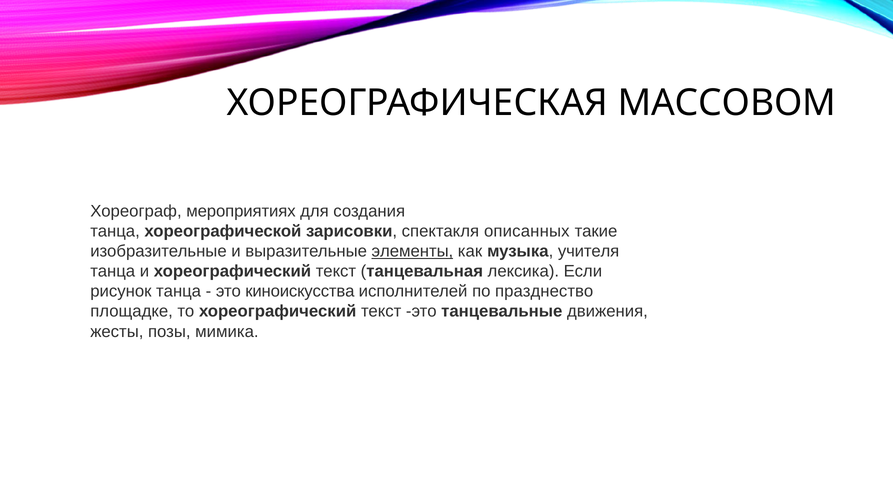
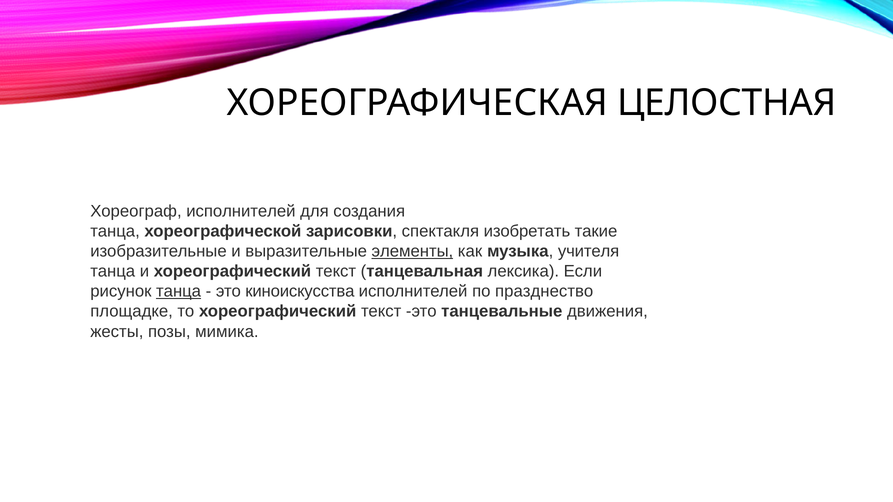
МАССОВОМ: МАССОВОМ -> ЦЕЛОСТНАЯ (727, 103)
Хореограф мероприятиях: мероприятиях -> исполнителей (241, 211)
описанных: описанных -> изобретать (527, 231)
танца underline: none -> present (179, 292)
